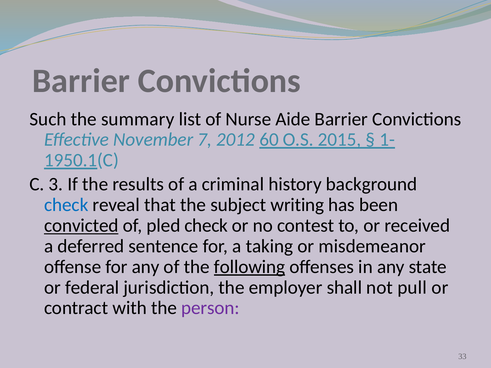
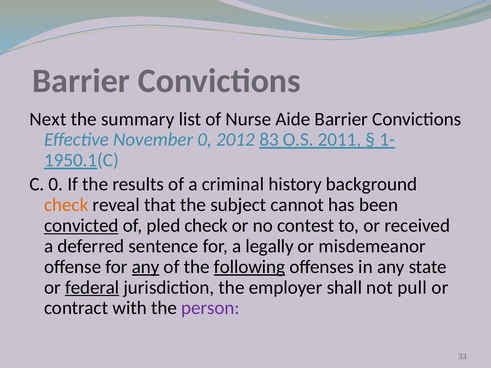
Such: Such -> Next (48, 119)
November 7: 7 -> 0 (205, 140)
60: 60 -> 83 (269, 140)
2015: 2015 -> 2011 (340, 140)
C 3: 3 -> 0 (56, 184)
check colour: blue -> orange (66, 205)
writing: writing -> cannot (297, 205)
taking: taking -> legally (270, 246)
any underline: none -> present (146, 267)
federal underline: none -> present (92, 288)
